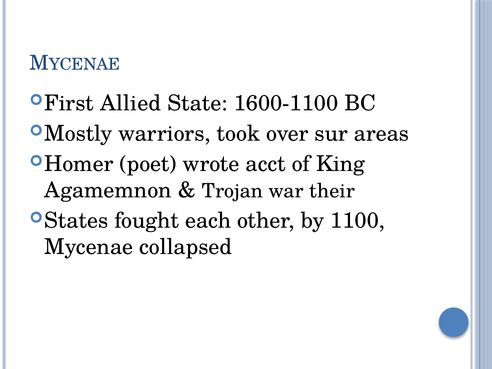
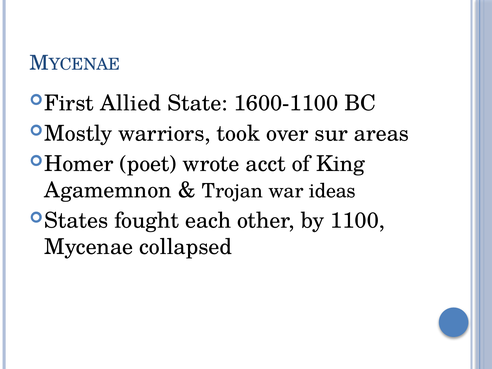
their: their -> ideas (332, 191)
